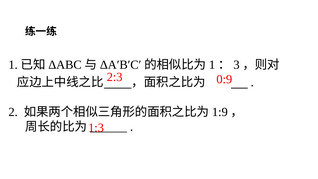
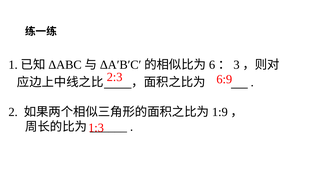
1: 1 -> 6 (212, 65)
0:9: 0:9 -> 6:9 (224, 79)
